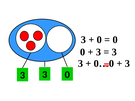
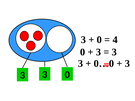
0: 0 -> 4 (115, 40)
